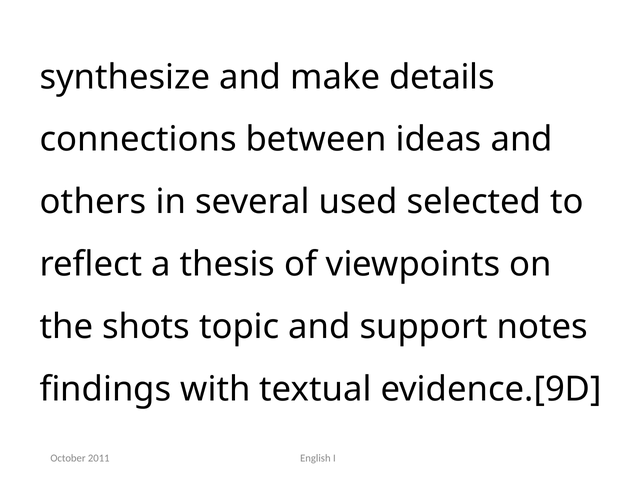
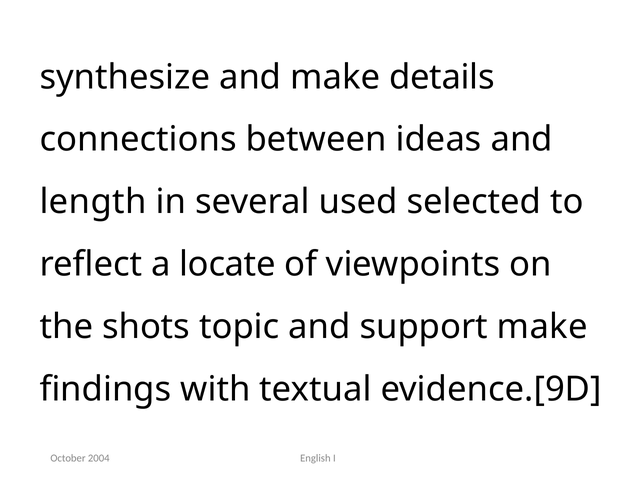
others: others -> length (93, 202)
thesis: thesis -> locate (228, 264)
support notes: notes -> make (542, 327)
2011: 2011 -> 2004 (99, 458)
